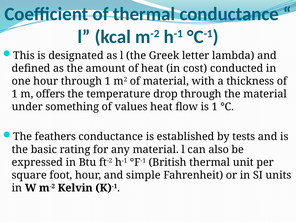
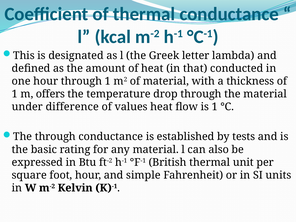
cost: cost -> that (195, 68)
something: something -> difference (72, 107)
The feathers: feathers -> through (55, 137)
